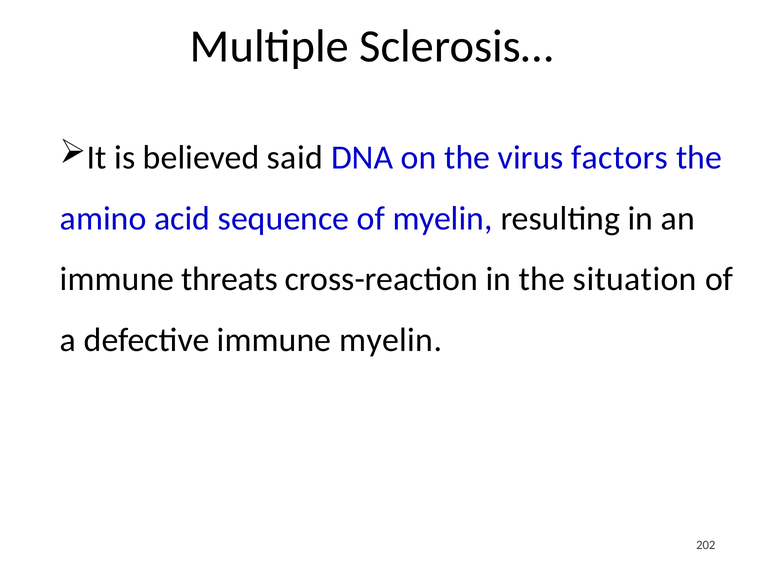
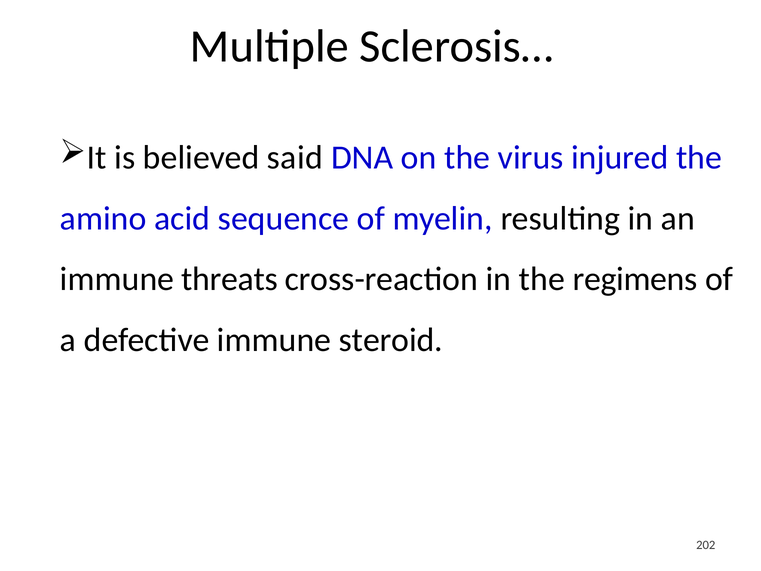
factors: factors -> injured (620, 157)
situation: situation -> regimens (635, 279)
immune myelin: myelin -> steroid (391, 340)
